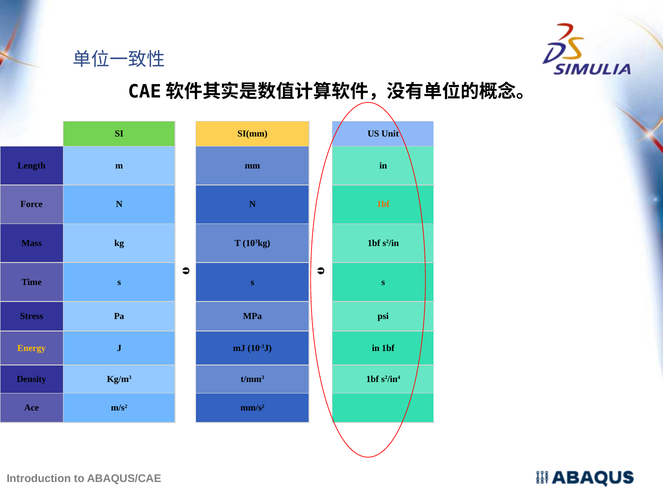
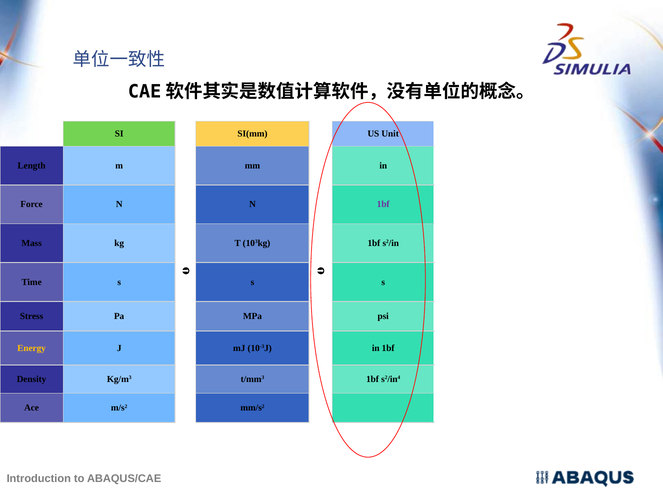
1bf colour: orange -> purple (383, 205)
